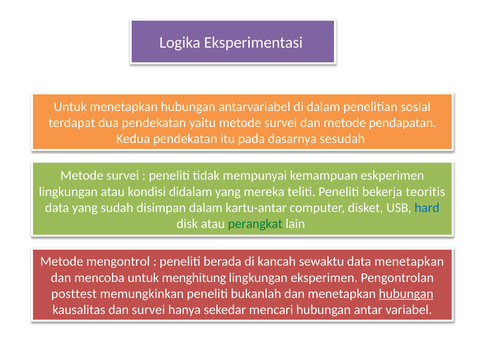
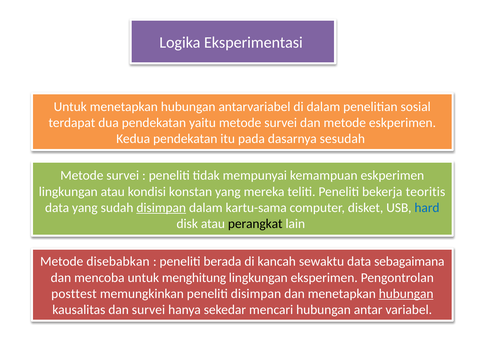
metode pendapatan: pendapatan -> eskperimen (402, 123)
didalam: didalam -> konstan (191, 191)
disimpan underline: none -> present (161, 207)
kartu-antar: kartu-antar -> kartu-sama (256, 207)
perangkat colour: green -> black (255, 224)
mengontrol: mengontrol -> disebabkan (118, 261)
data menetapkan: menetapkan -> sebagaimana (409, 261)
peneliti bukanlah: bukanlah -> disimpan (256, 293)
